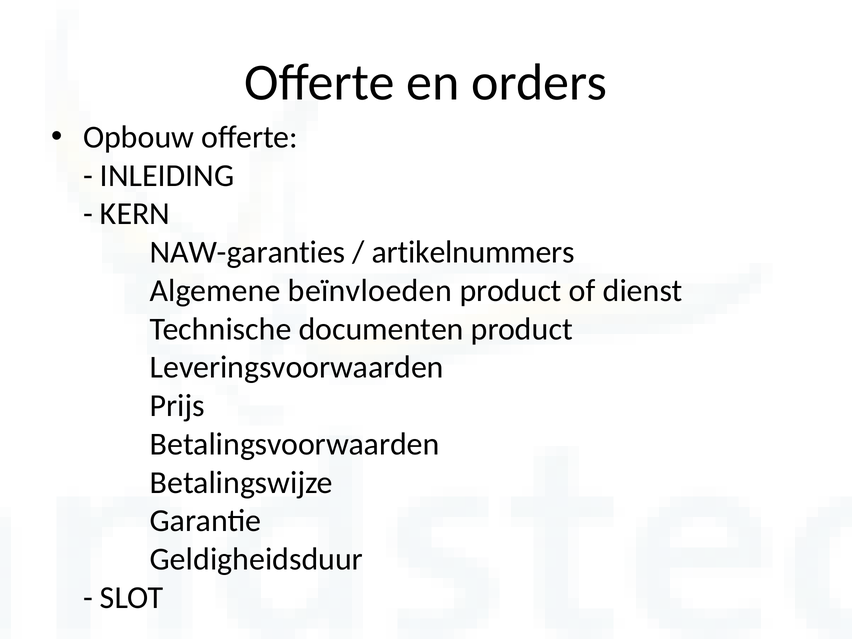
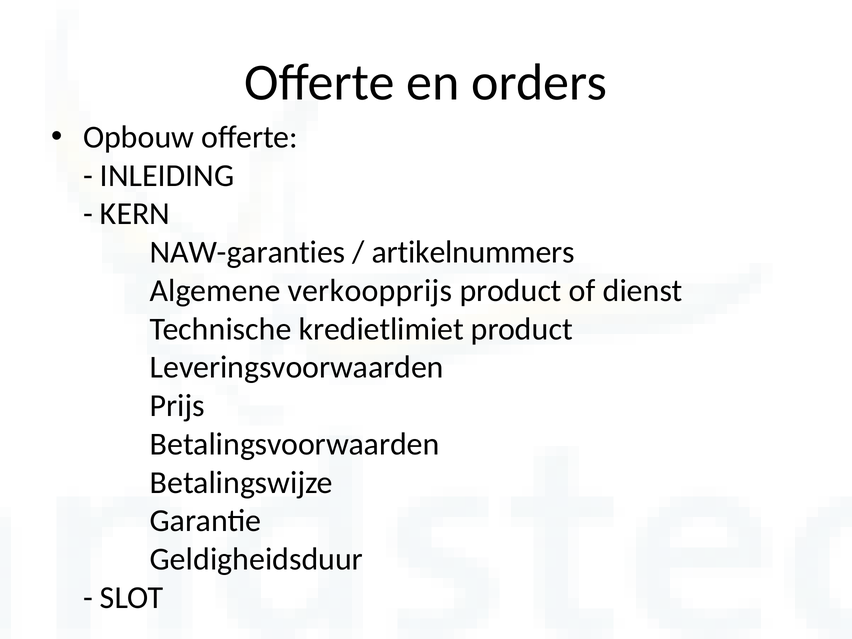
beïnvloeden: beïnvloeden -> verkoopprijs (370, 291)
documenten: documenten -> kredietlimiet (381, 329)
